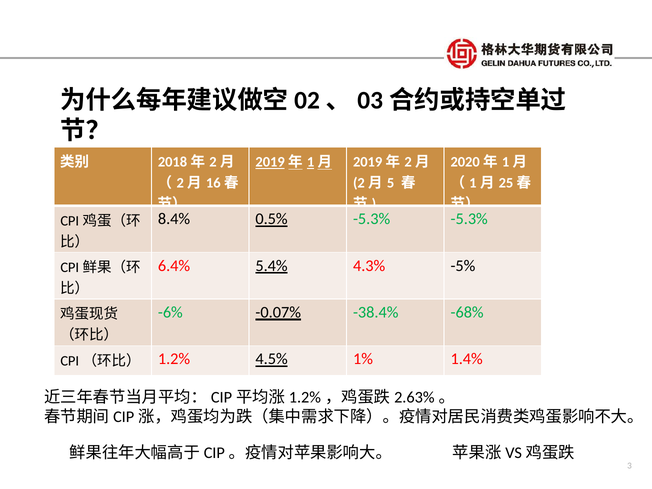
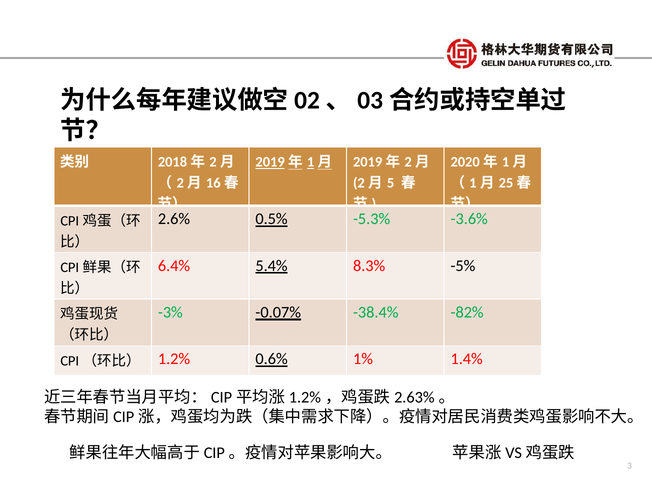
8.4%: 8.4% -> 2.6% (174, 219)
-5.3% -5.3%: -5.3% -> -3.6% (469, 219)
4.3%: 4.3% -> 8.3% (369, 266)
-6%: -6% -> -3% (170, 312)
-68%: -68% -> -82% (467, 312)
4.5%: 4.5% -> 0.6% (272, 359)
